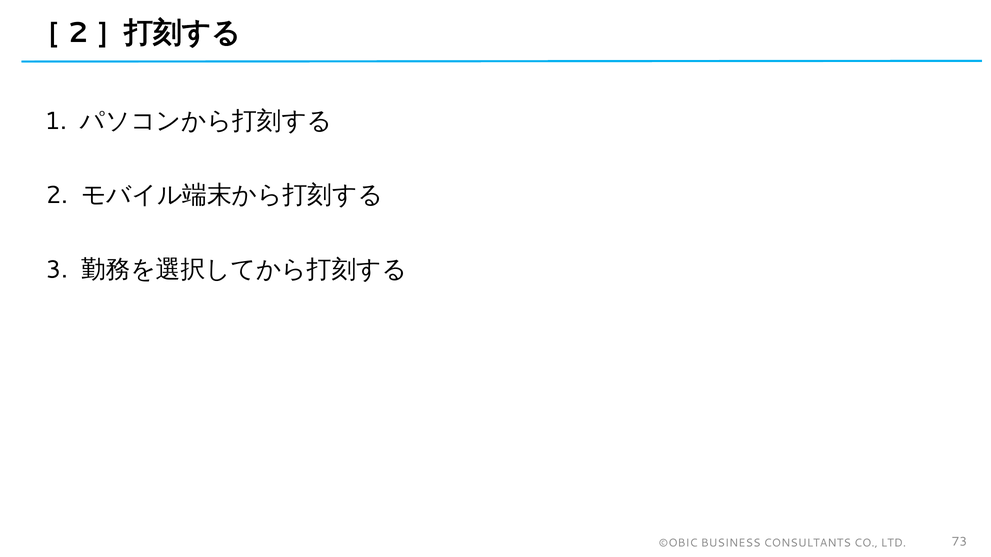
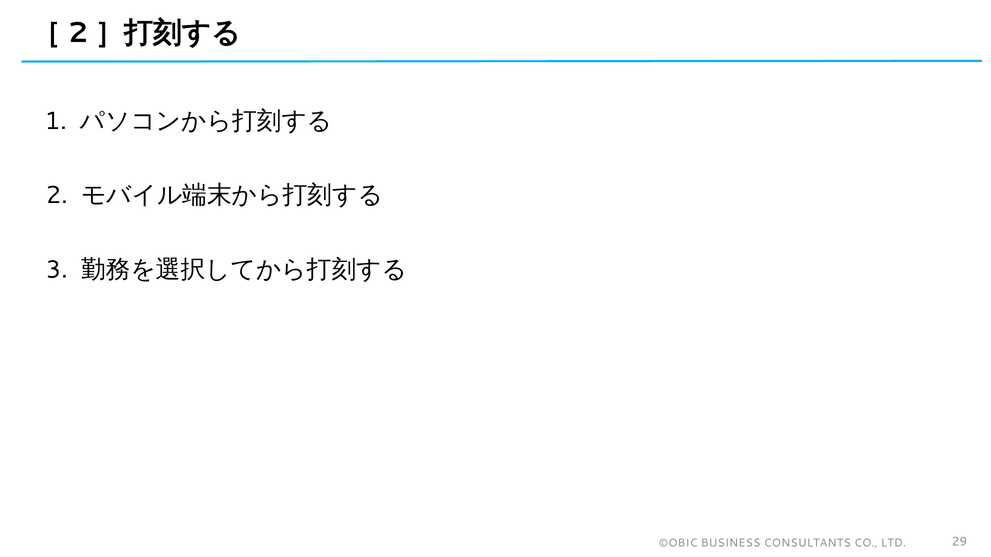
73: 73 -> 29 (959, 542)
